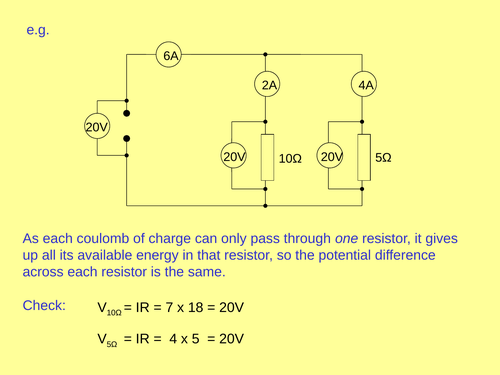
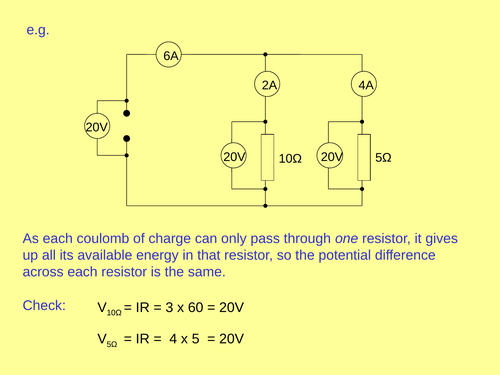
7: 7 -> 3 (169, 308)
18: 18 -> 60 (196, 308)
